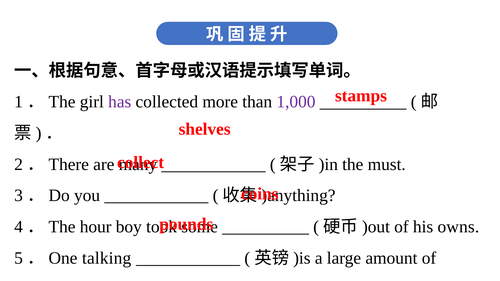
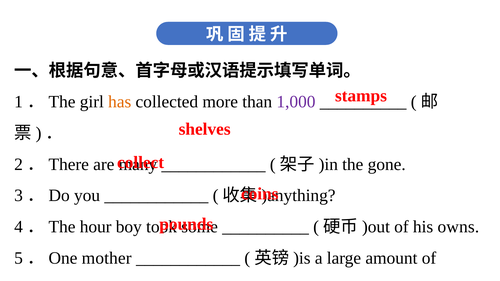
has colour: purple -> orange (120, 102)
must: must -> gone (387, 164)
talking: talking -> mother (107, 258)
